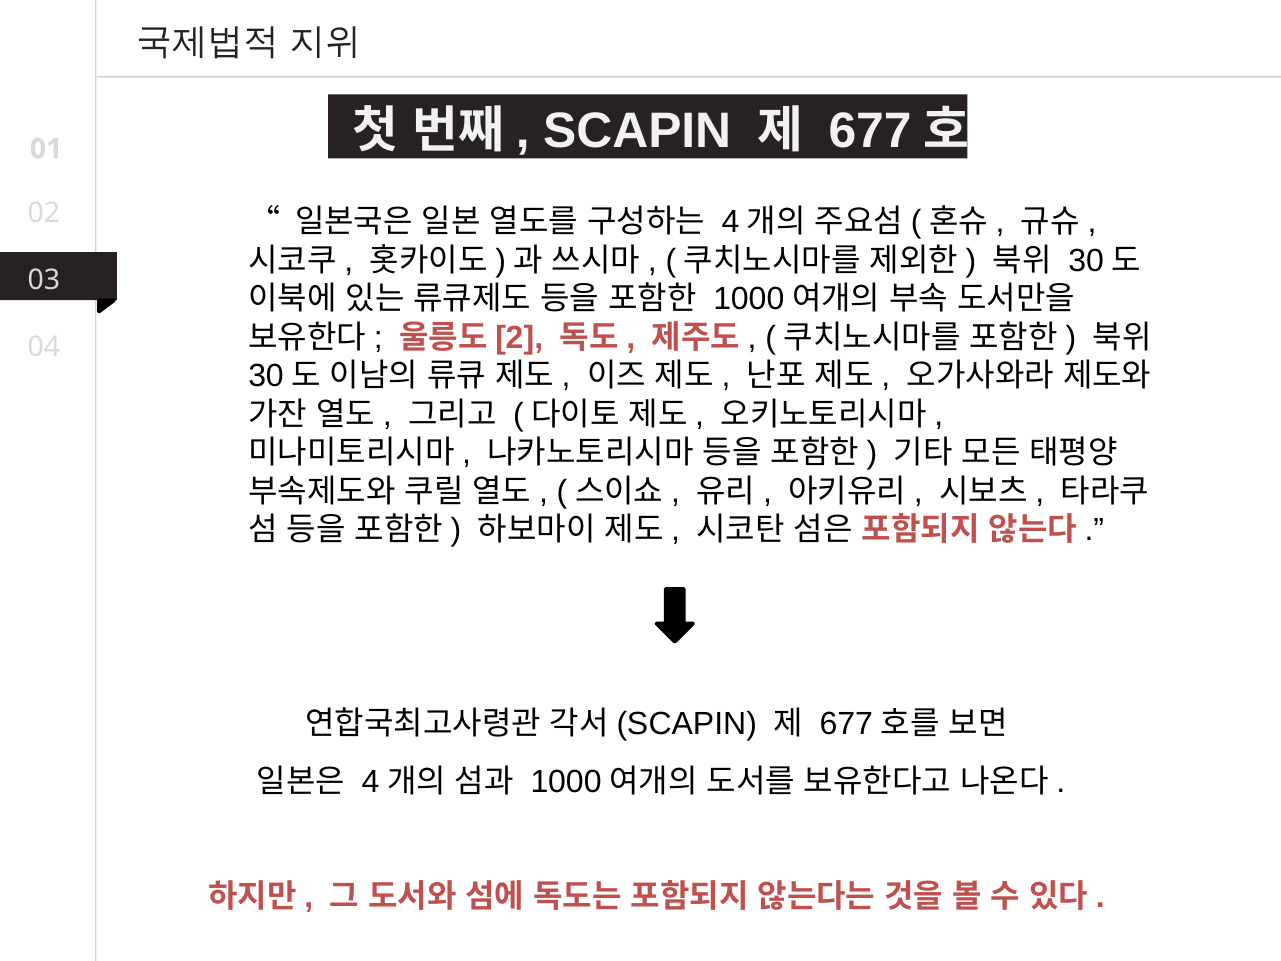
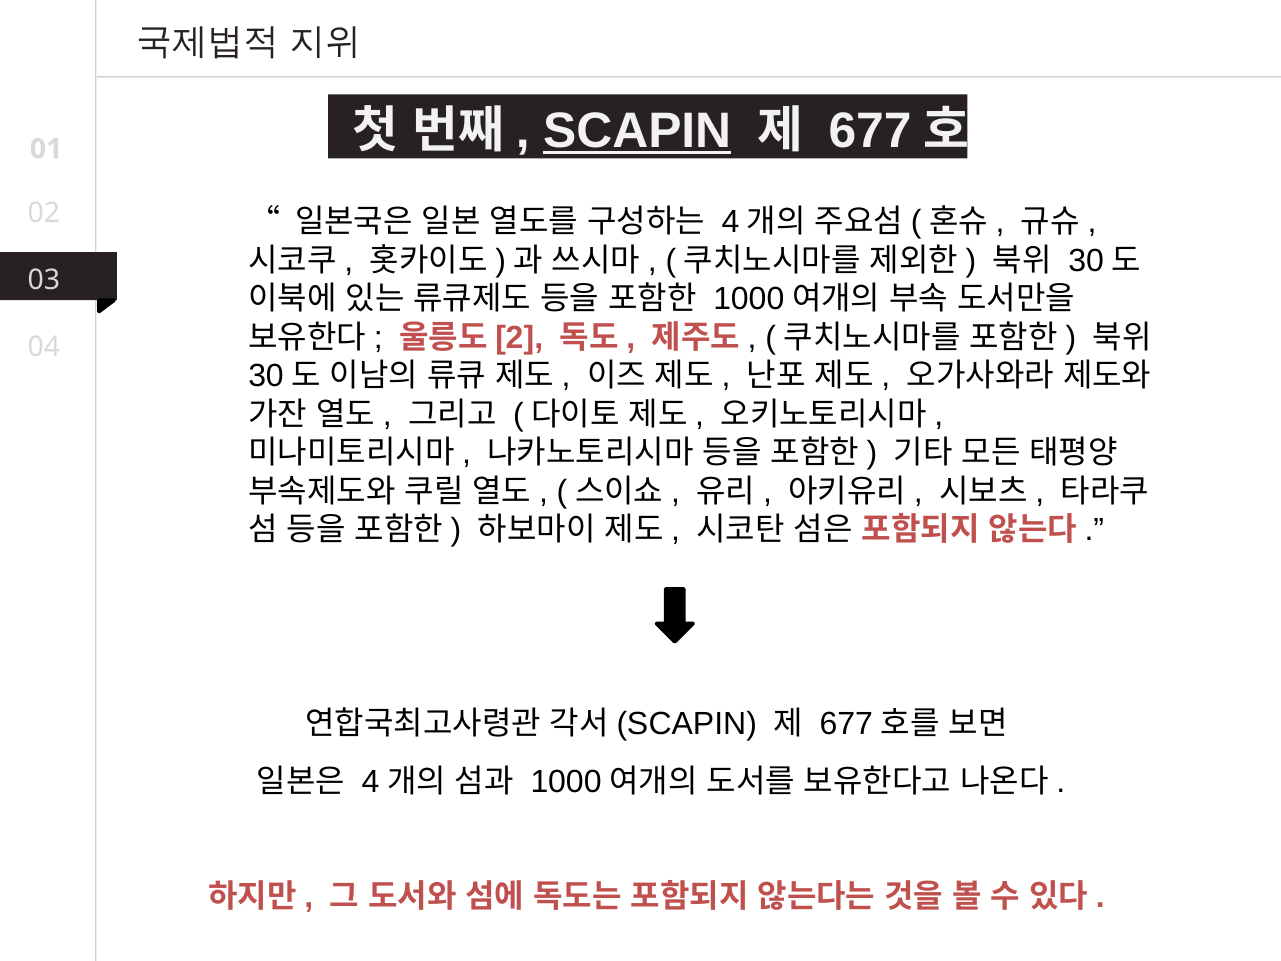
SCAPIN underline: none -> present (637, 131)
